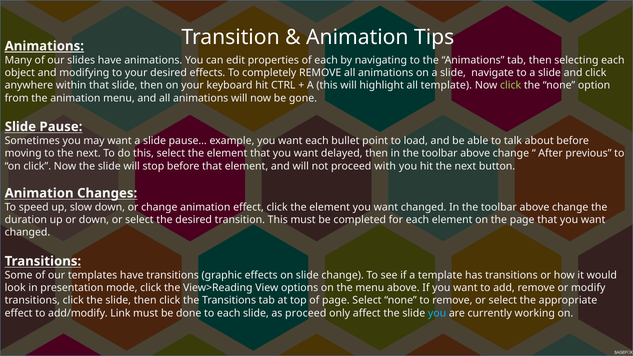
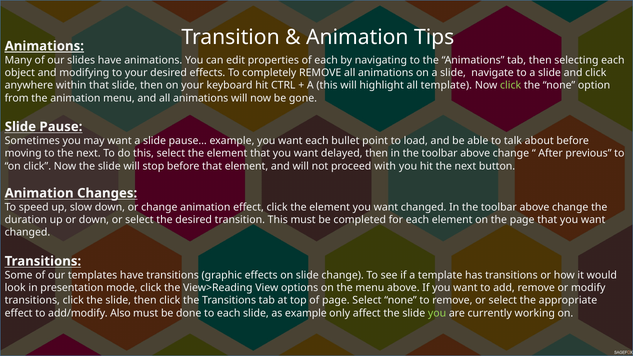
Link: Link -> Also (120, 313)
as proceed: proceed -> example (306, 313)
you colour: light blue -> light green (437, 313)
